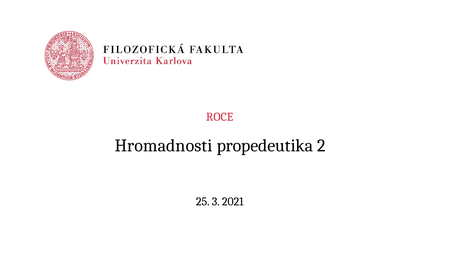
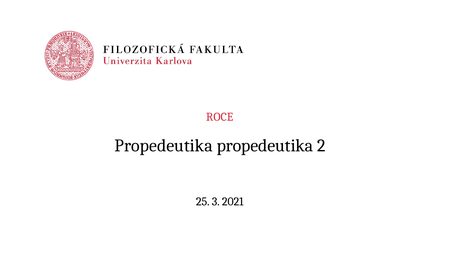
Hromadnosti: Hromadnosti -> Propedeutika (164, 146)
